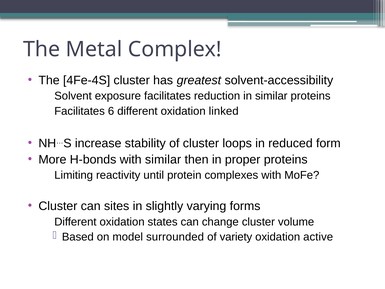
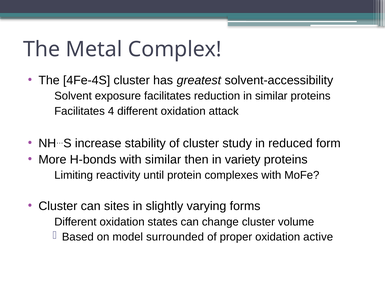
6: 6 -> 4 (111, 111)
linked: linked -> attack (224, 111)
loops: loops -> study (237, 143)
proper: proper -> variety (243, 159)
variety: variety -> proper (236, 237)
